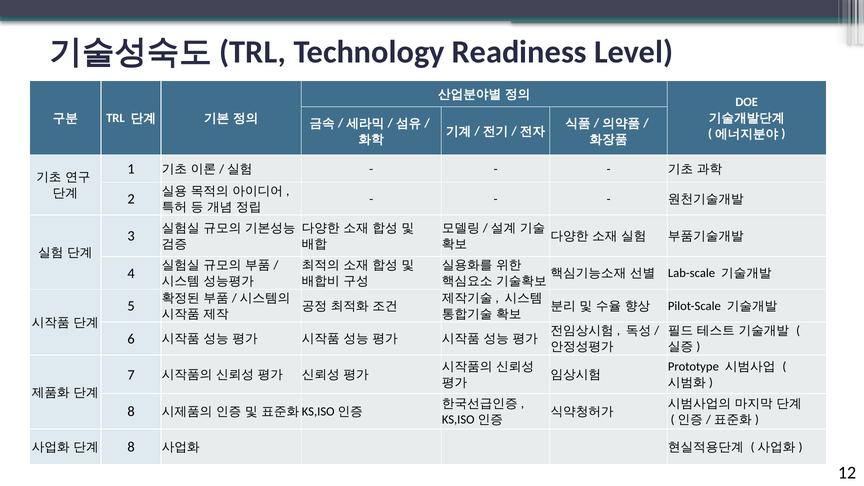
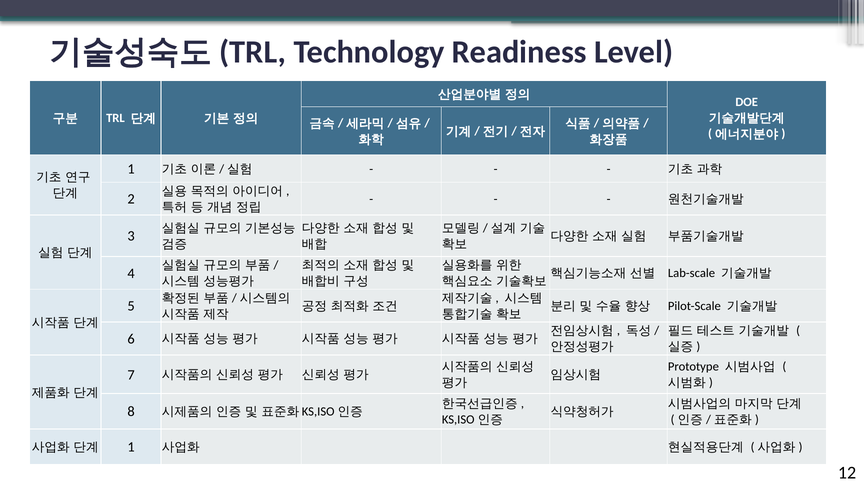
8: 8 -> 1 (131, 447)
